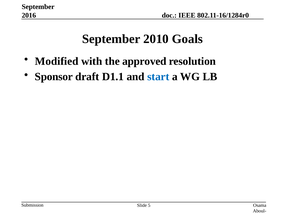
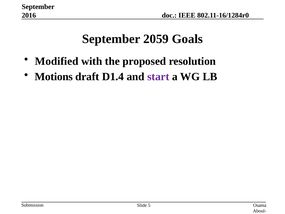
2010: 2010 -> 2059 (156, 39)
approved: approved -> proposed (144, 61)
Sponsor: Sponsor -> Motions (54, 77)
D1.1: D1.1 -> D1.4 (113, 77)
start colour: blue -> purple (158, 77)
